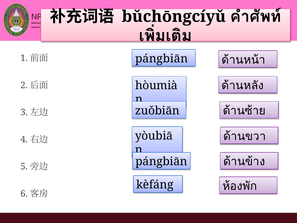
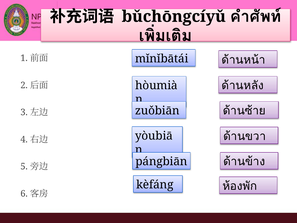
pángbiān: pángbiān -> mǐnǐbātái (162, 59)
